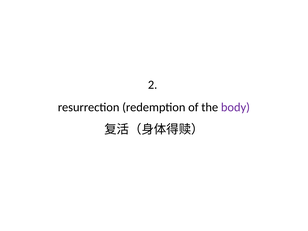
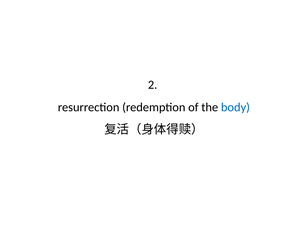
body colour: purple -> blue (235, 107)
